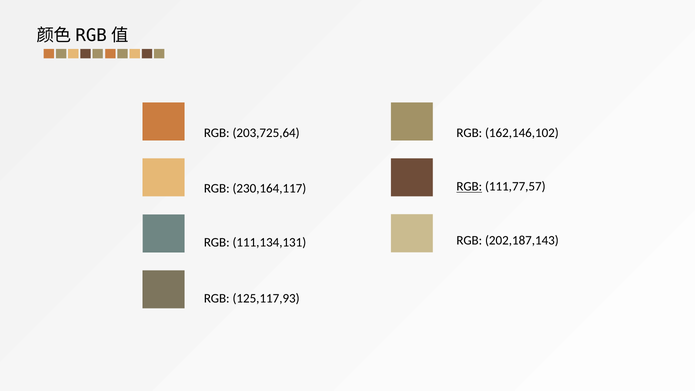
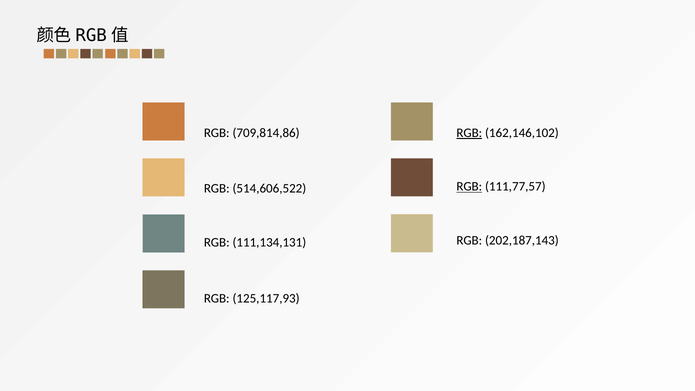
203,725,64: 203,725,64 -> 709,814,86 (266, 133)
RGB underline: none -> present (469, 133)
230,164,117: 230,164,117 -> 514,606,522 (269, 189)
